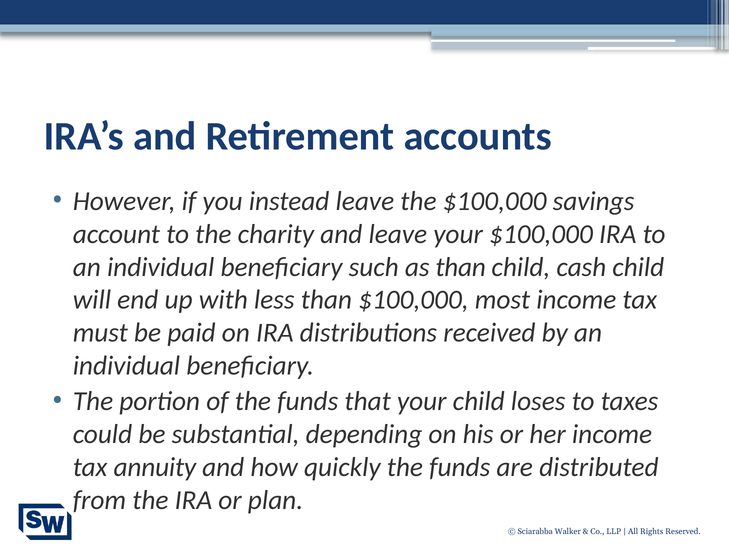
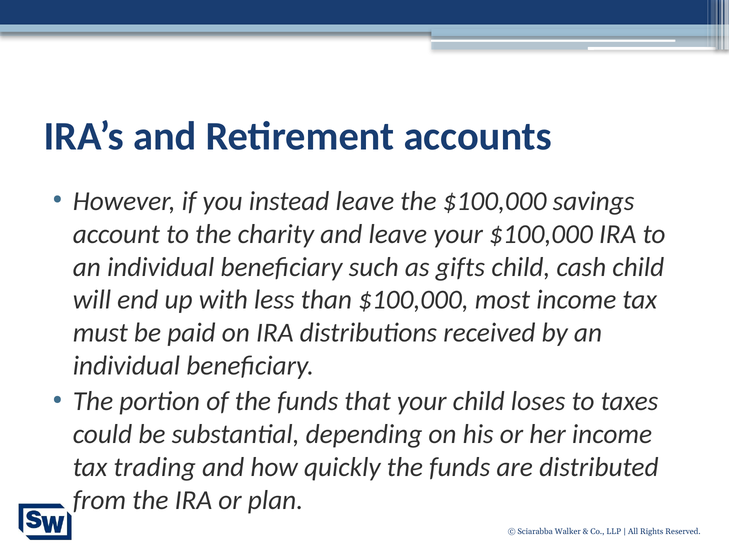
as than: than -> gifts (460, 267)
annuity: annuity -> trading (155, 467)
